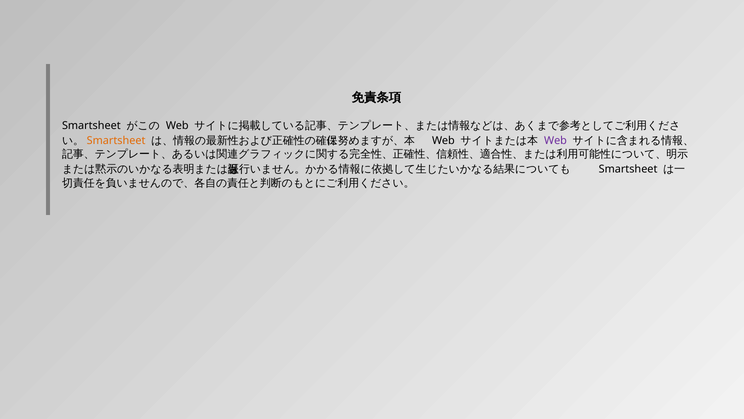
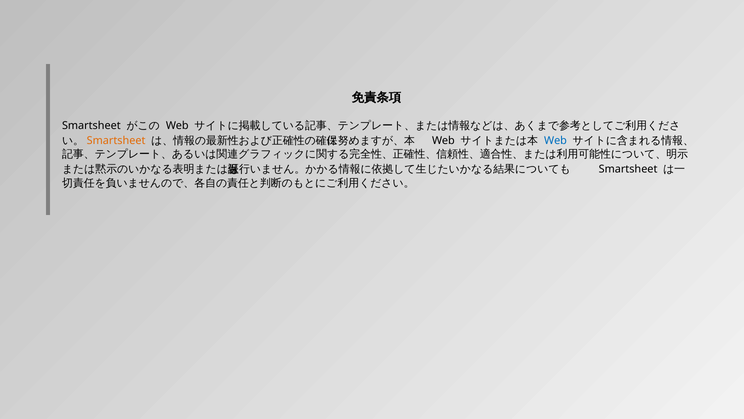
Web colour: purple -> blue (555, 140)
